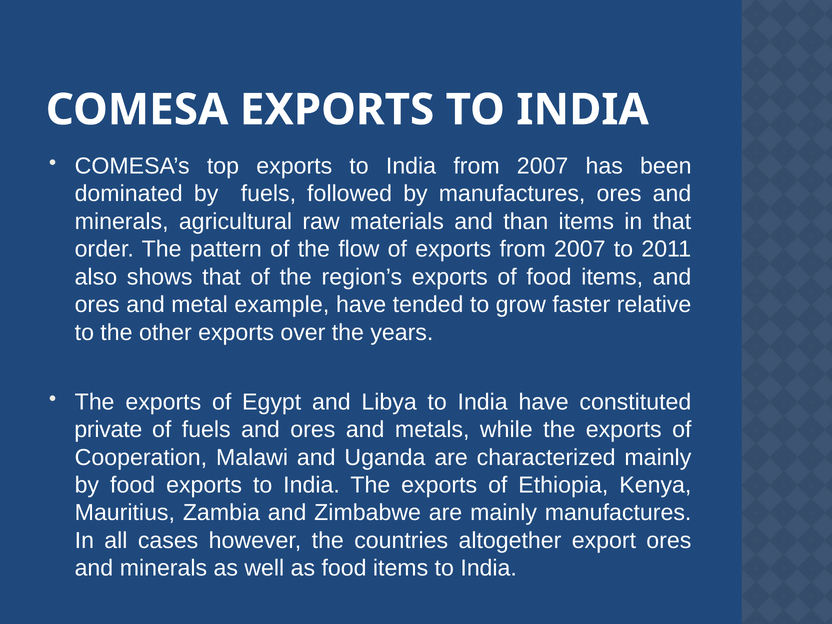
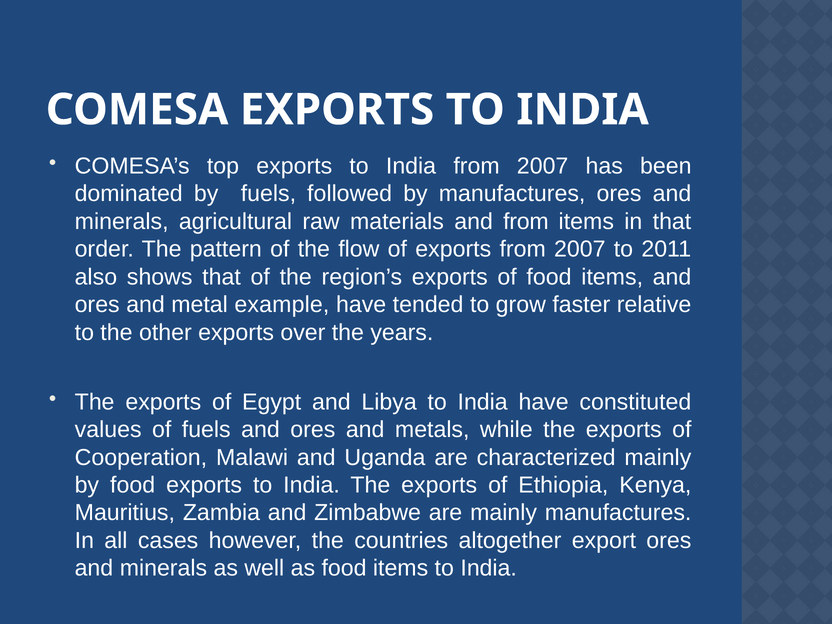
and than: than -> from (526, 222)
private: private -> values (108, 430)
